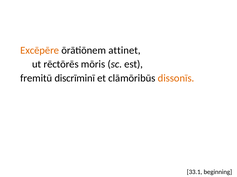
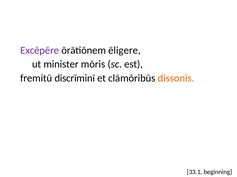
Excēpēre colour: orange -> purple (40, 50)
attinet: attinet -> ēligere (125, 50)
rēctōrēs: rēctōrēs -> minister (61, 64)
